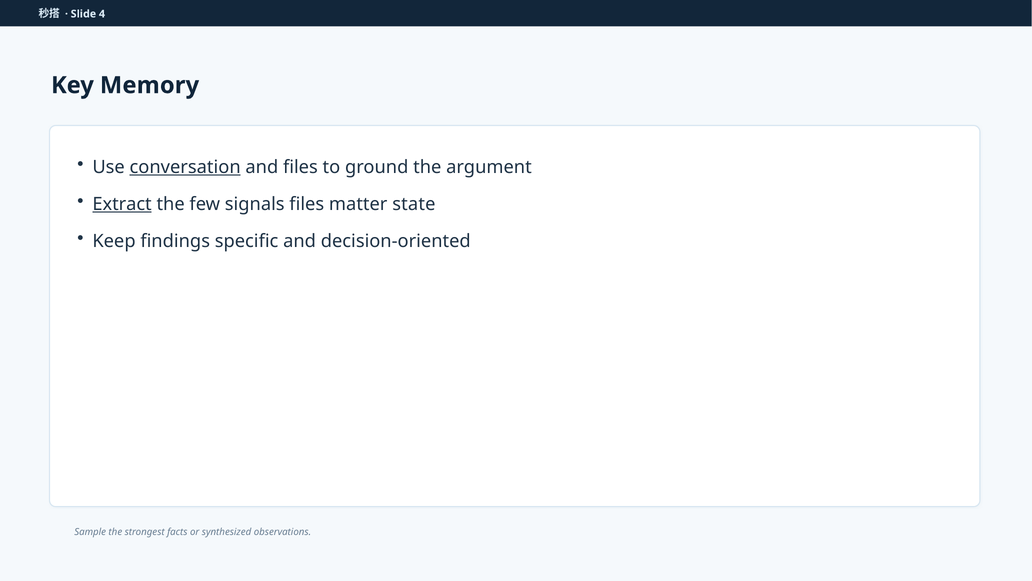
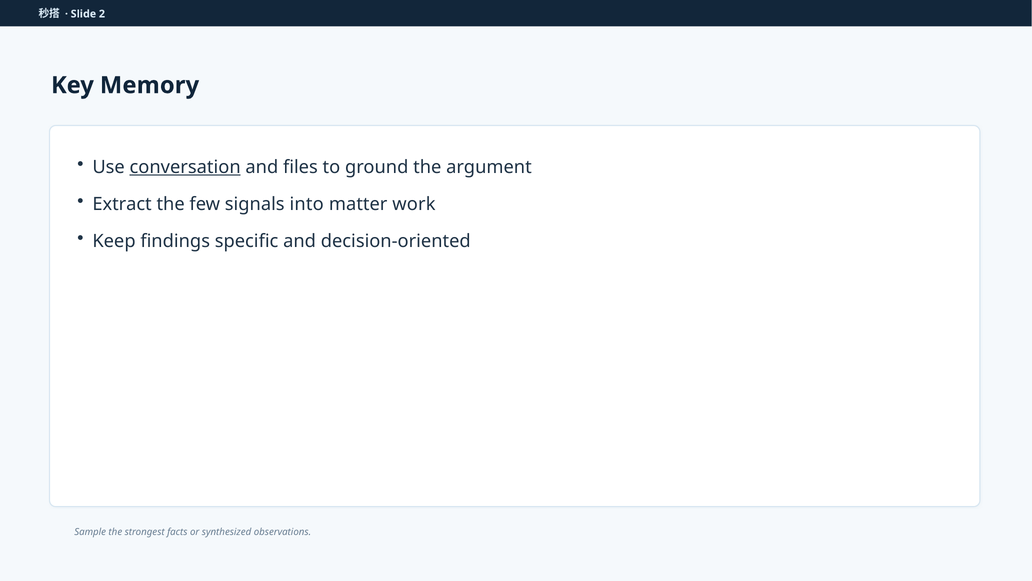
4: 4 -> 2 (102, 14)
Extract underline: present -> none (122, 204)
signals files: files -> into (307, 204)
state: state -> work (414, 204)
